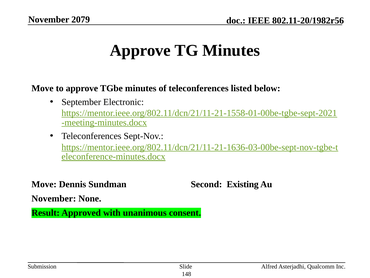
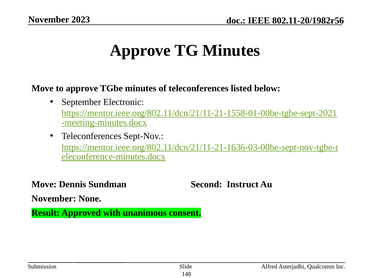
2079: 2079 -> 2023 (81, 20)
Existing: Existing -> Instruct (243, 184)
